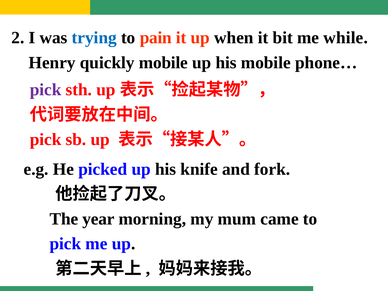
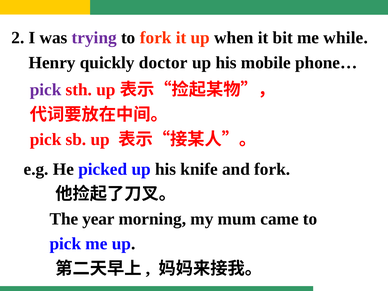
trying colour: blue -> purple (94, 38)
to pain: pain -> fork (156, 38)
quickly mobile: mobile -> doctor (163, 63)
